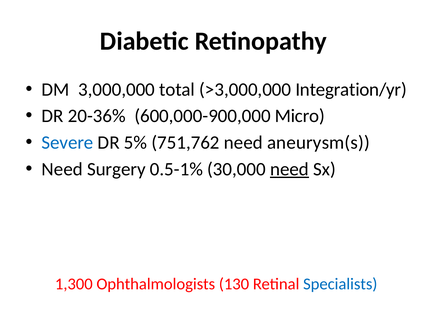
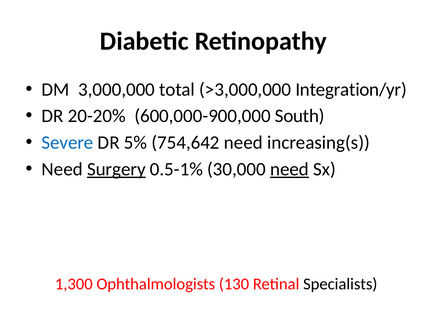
20-36%: 20-36% -> 20-20% (97, 116)
Micro: Micro -> South (300, 116)
751,762: 751,762 -> 754,642 (185, 143)
aneurysm(s: aneurysm(s -> increasing(s (318, 143)
Surgery underline: none -> present (116, 169)
Specialists colour: blue -> black (340, 284)
